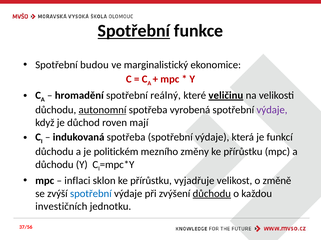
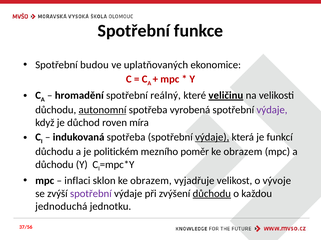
Spotřební underline: present -> none (134, 31)
marginalistický: marginalistický -> uplatňovaných (156, 65)
mají: mají -> míra (139, 123)
výdaje underline: none -> present (212, 138)
změny: změny -> poměr (195, 152)
přírůstku: přírůstku -> obrazem (243, 152)
sklon ke přírůstku: přírůstku -> obrazem (151, 181)
změně: změně -> vývoje (277, 181)
spotřební colour: blue -> purple (91, 194)
investičních: investičních -> jednoduchá (61, 207)
